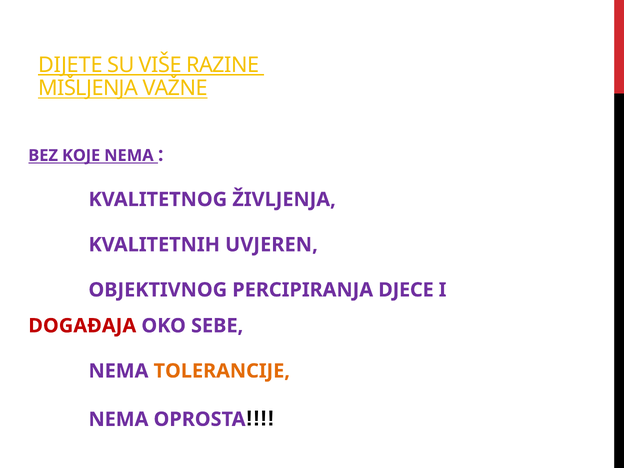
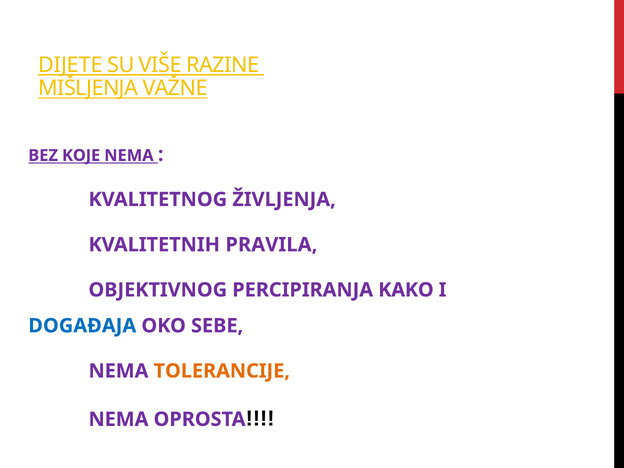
UVJEREN: UVJEREN -> PRAVILA (271, 245)
DJECE: DJECE -> KAKO (406, 290)
DOGAĐAJA colour: red -> blue (82, 326)
